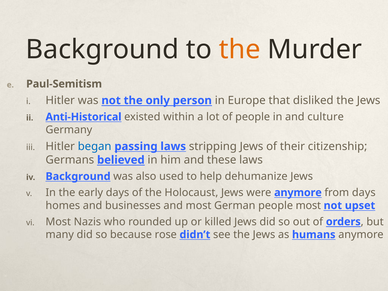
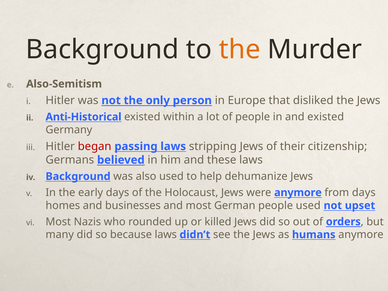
Paul-Semitism: Paul-Semitism -> Also-Semitism (64, 84)
and culture: culture -> existed (326, 117)
began colour: blue -> red (95, 146)
people most: most -> used (308, 206)
because rose: rose -> laws (166, 235)
